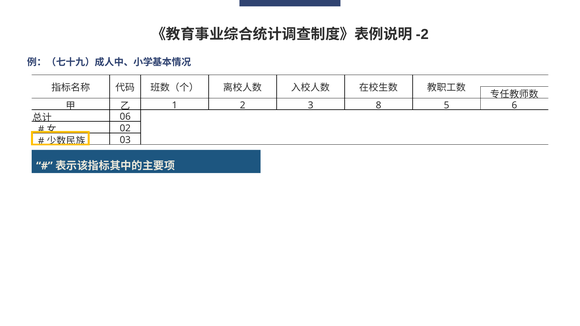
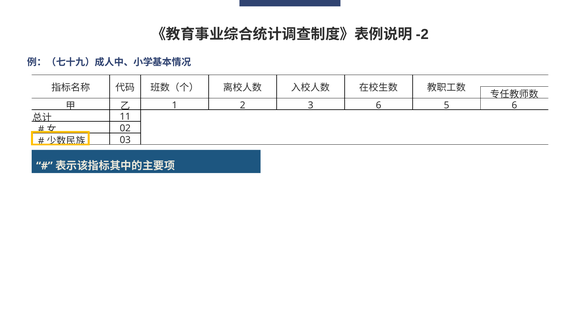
3 8: 8 -> 6 (379, 105)
06: 06 -> 11 (125, 117)
